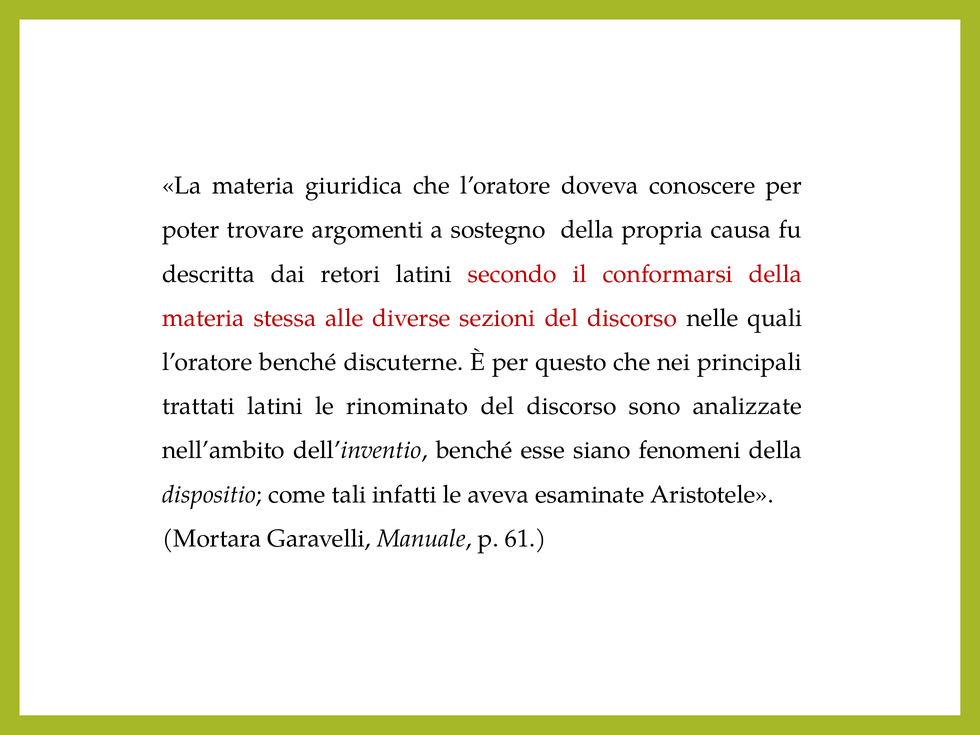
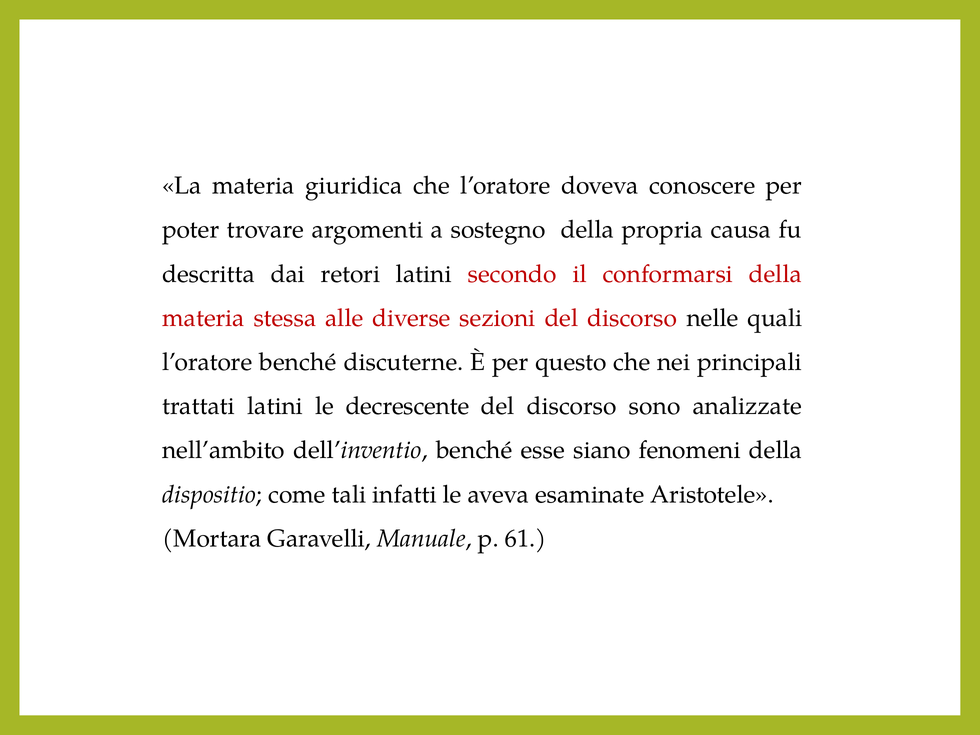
rinominato: rinominato -> decrescente (407, 406)
